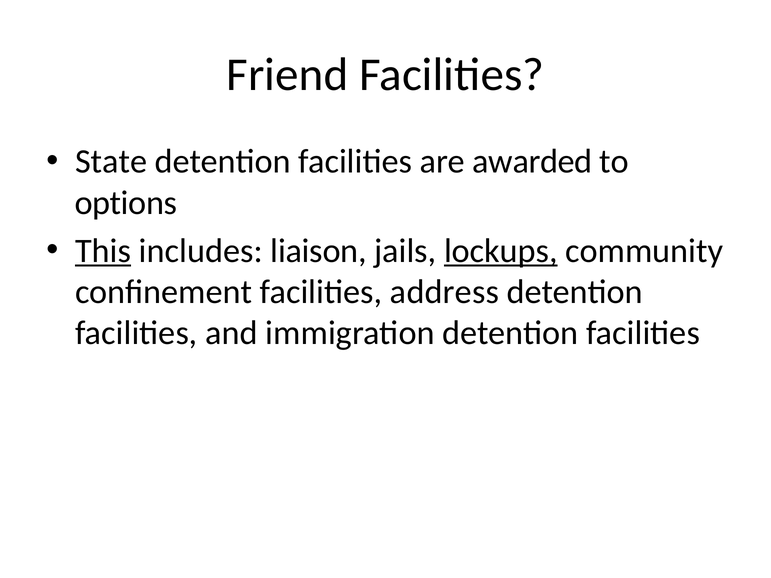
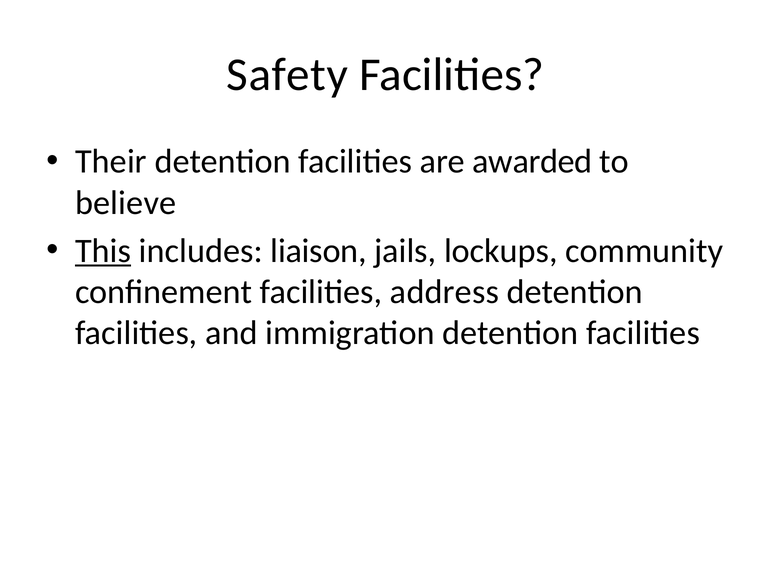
Friend: Friend -> Safety (287, 75)
State: State -> Their (111, 162)
options: options -> believe (126, 203)
lockups underline: present -> none (501, 251)
